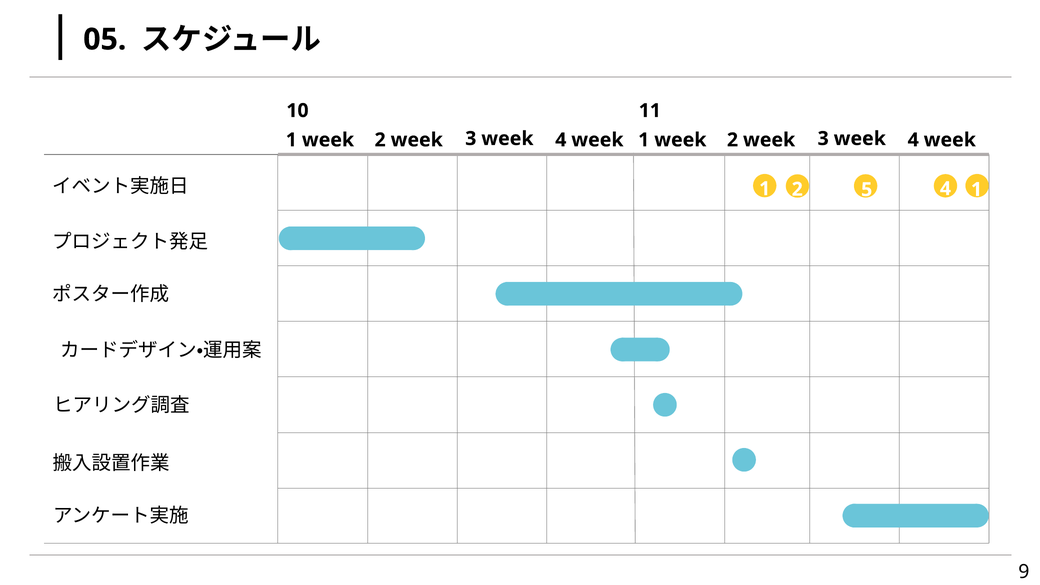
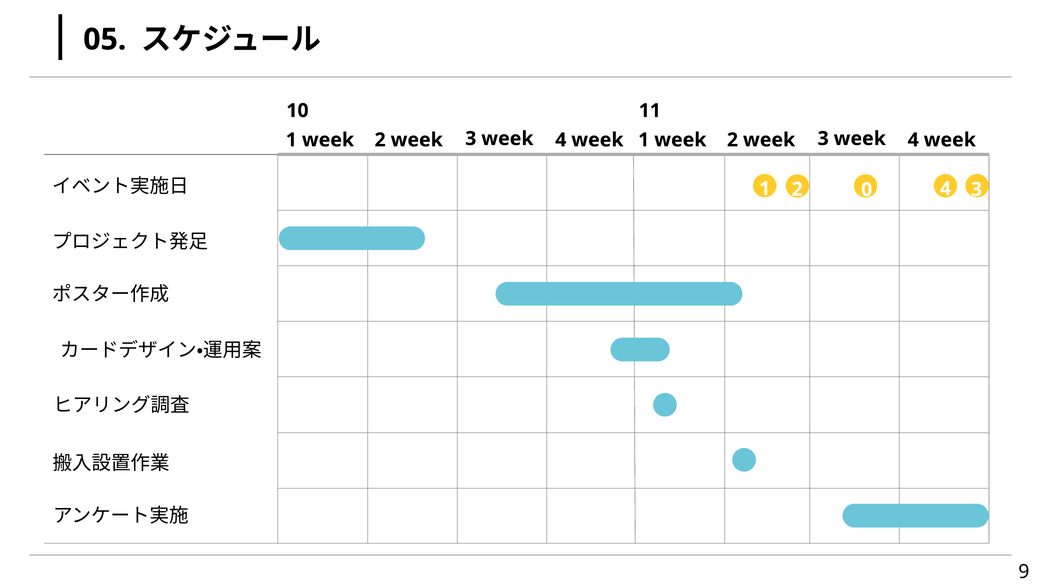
5: 5 -> 0 (867, 190)
4 1: 1 -> 3 (977, 190)
